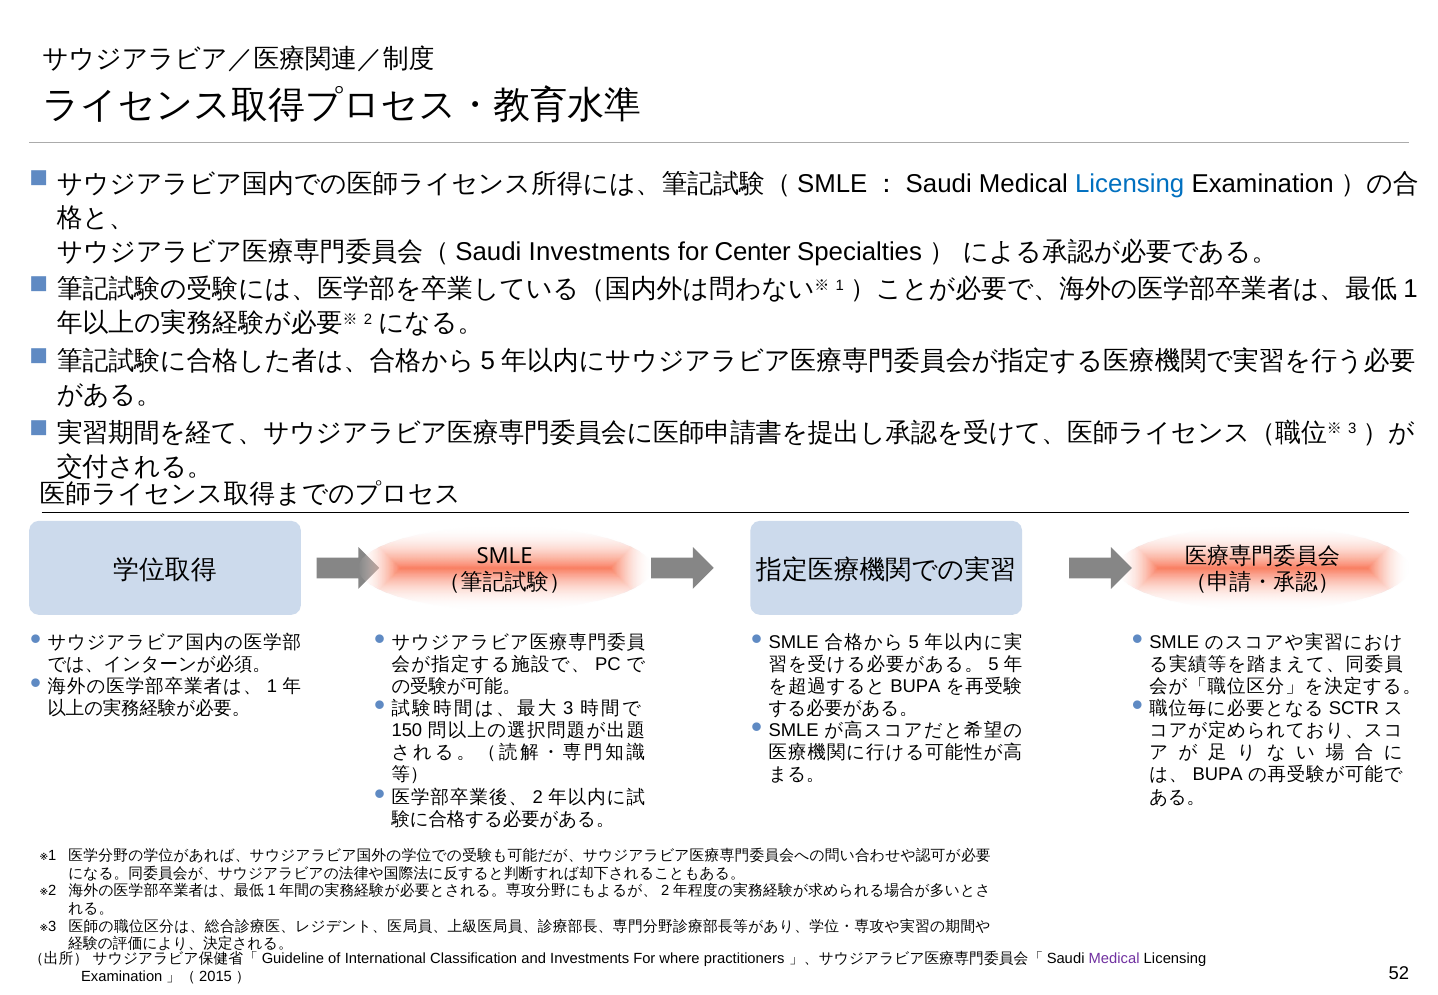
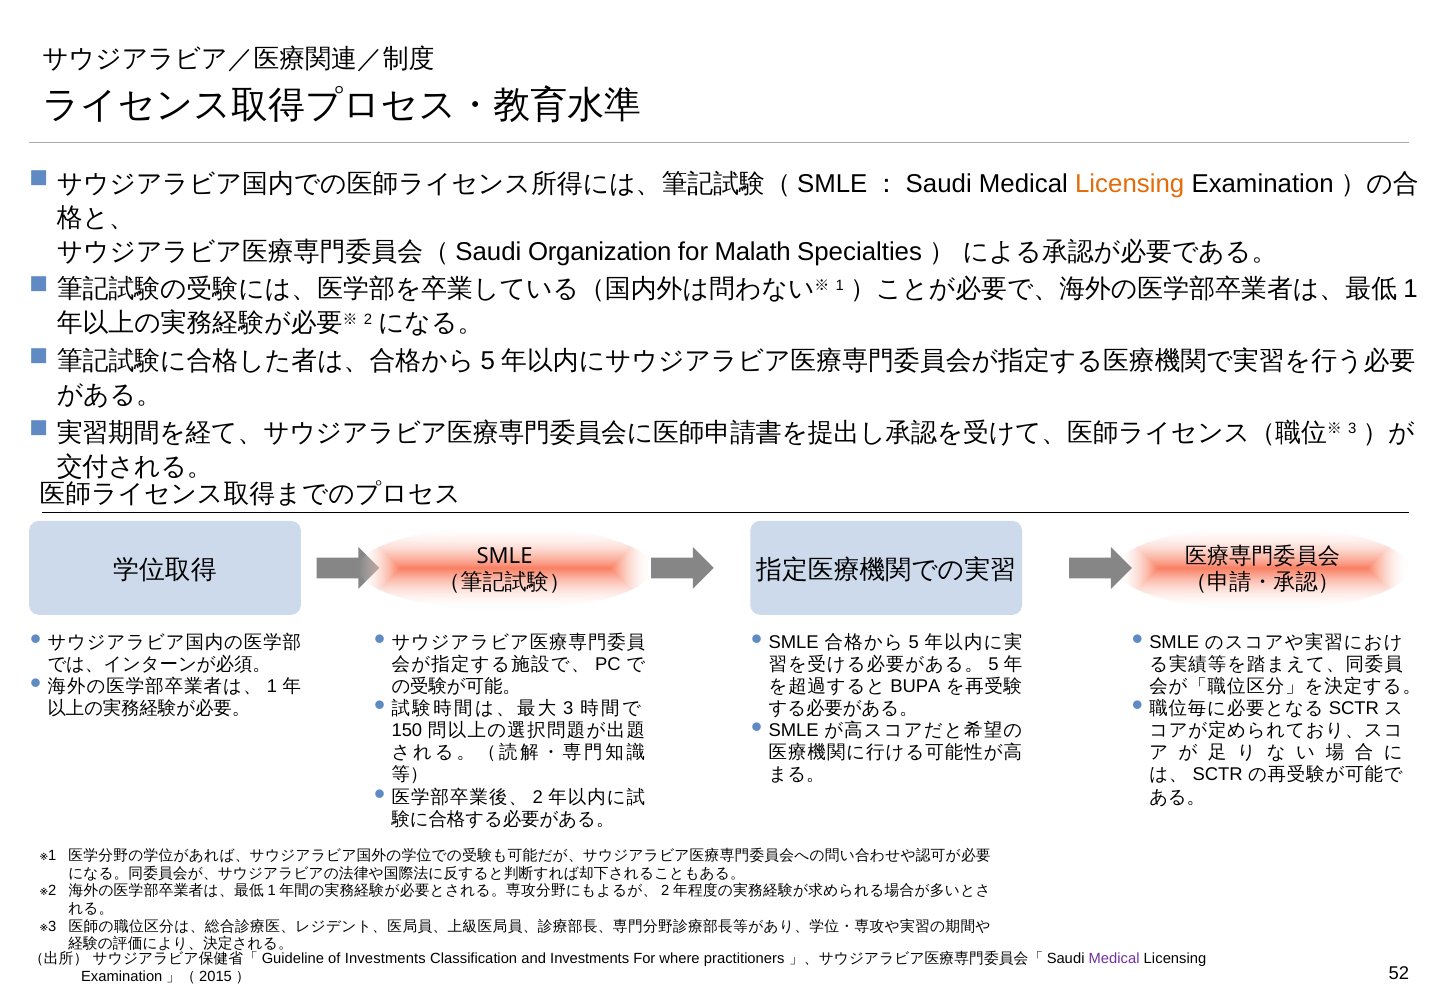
Licensing colour: blue -> orange (1130, 184)
Investments: Investments -> Organization (600, 252)
Center: Center -> Malath (753, 252)
BUPA: BUPA -> SCTR (1218, 775)
of International: International -> Investments (385, 959)
